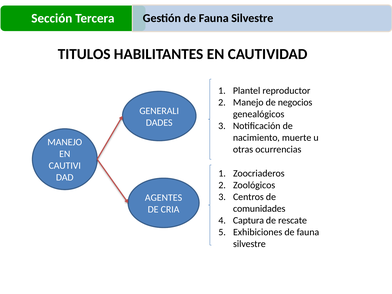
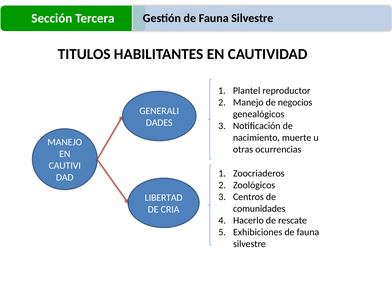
AGENTES: AGENTES -> LIBERTAD (164, 198)
Captura: Captura -> Hacerlo (248, 220)
